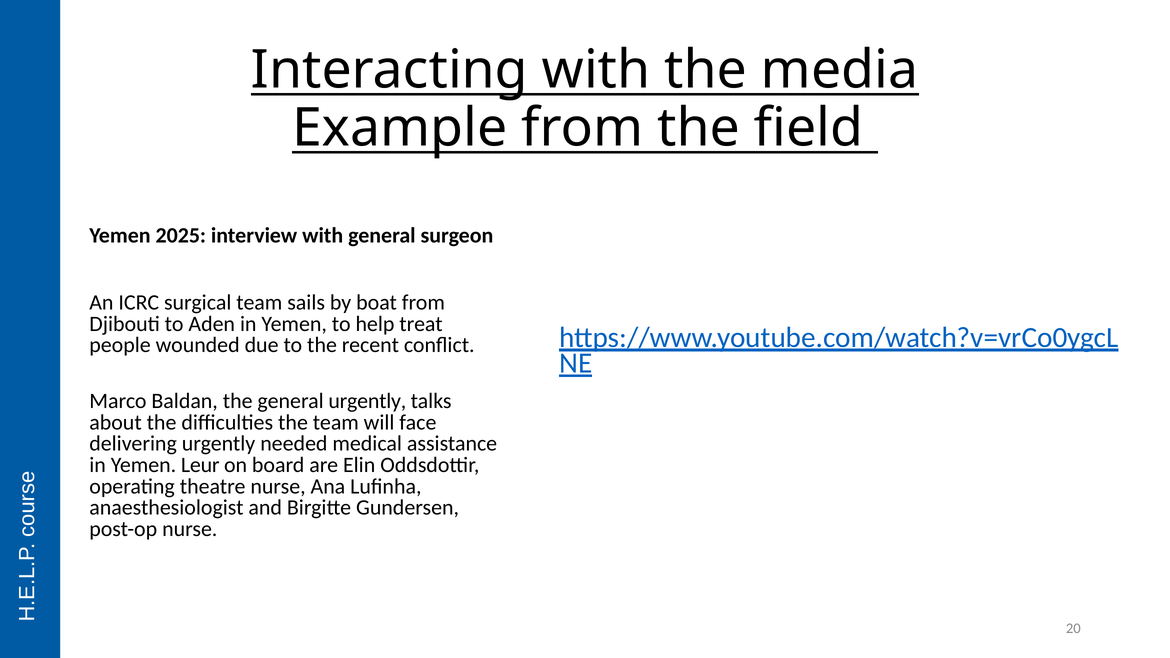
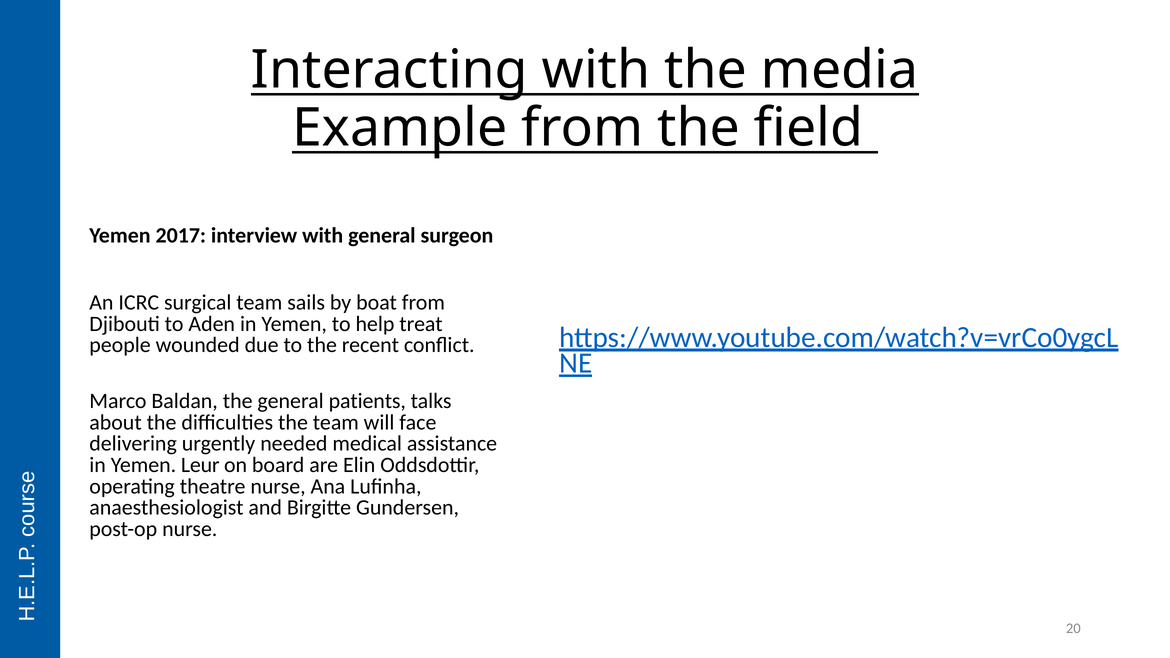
2025: 2025 -> 2017 (181, 236)
general urgently: urgently -> patients (367, 401)
